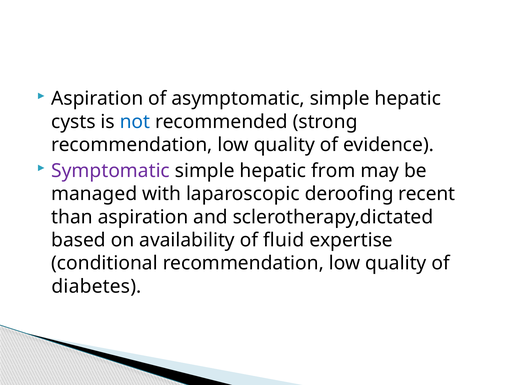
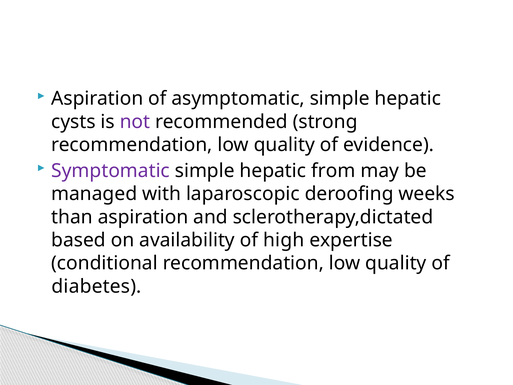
not colour: blue -> purple (135, 122)
recent: recent -> weeks (427, 194)
fluid: fluid -> high (284, 240)
